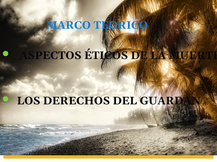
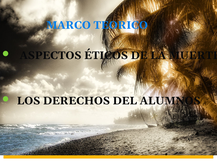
GUARDAN: GUARDAN -> ALUMNOS (170, 101)
